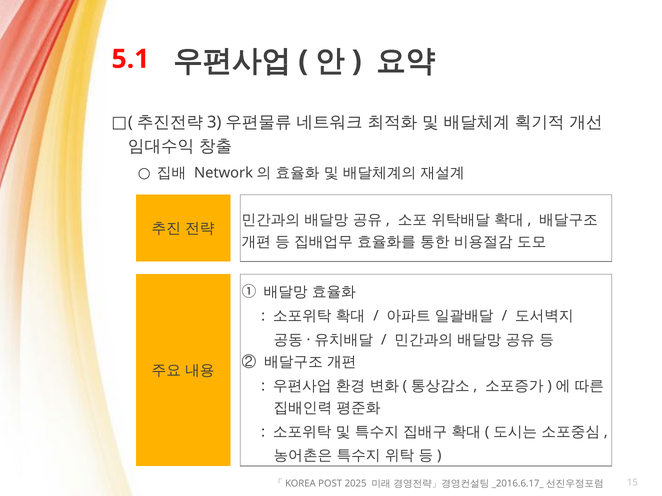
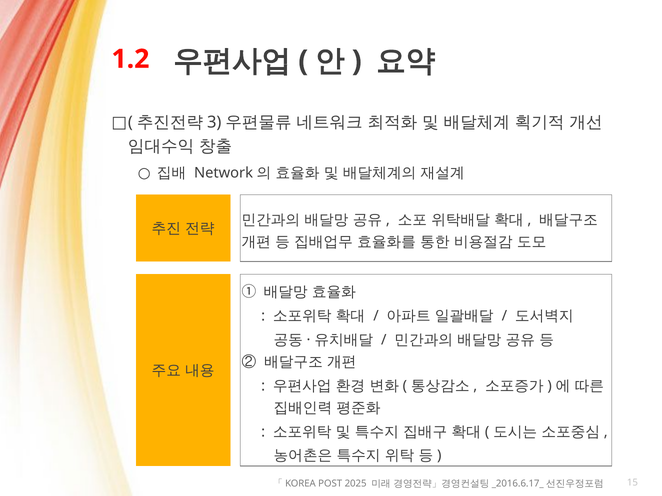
5.1: 5.1 -> 1.2 (130, 59)
